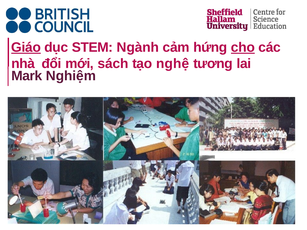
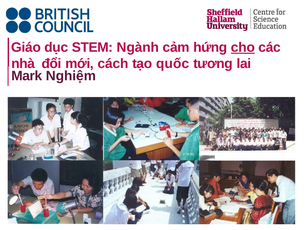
Giáo underline: present -> none (26, 47)
sách: sách -> cách (113, 64)
nghệ: nghệ -> quốc (173, 64)
